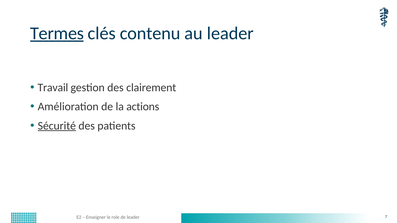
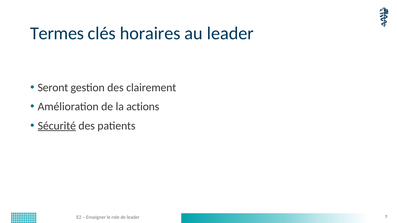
Termes underline: present -> none (57, 33)
contenu: contenu -> horaires (150, 33)
Travail: Travail -> Seront (53, 88)
